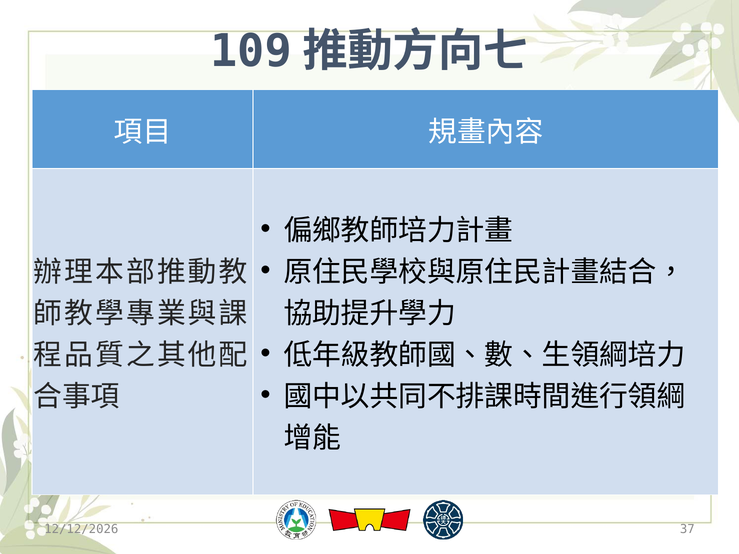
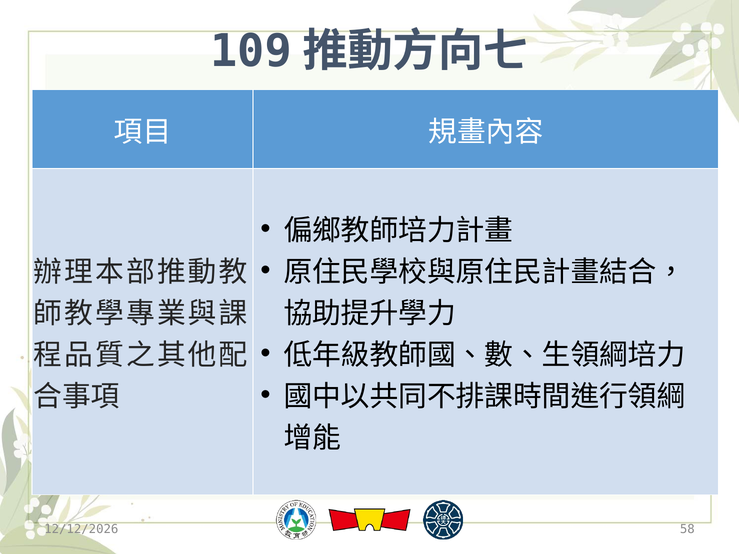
37: 37 -> 58 (687, 529)
